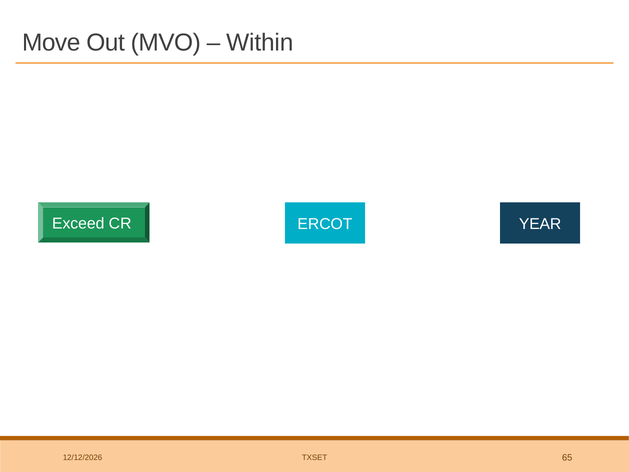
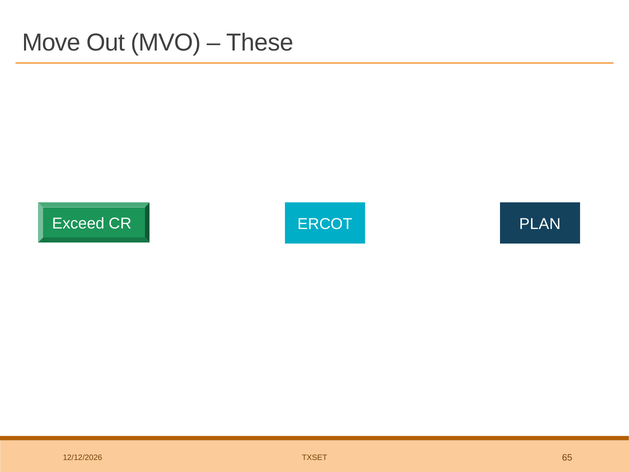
Within: Within -> These (260, 43)
YEAR: YEAR -> PLAN (540, 224)
